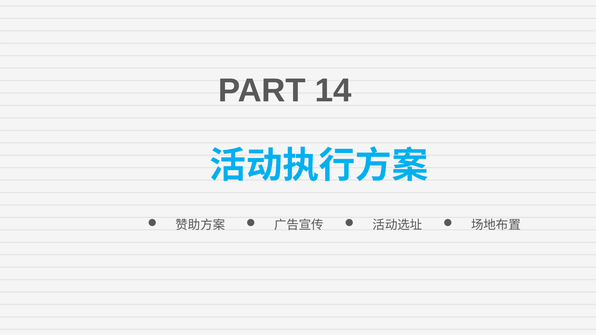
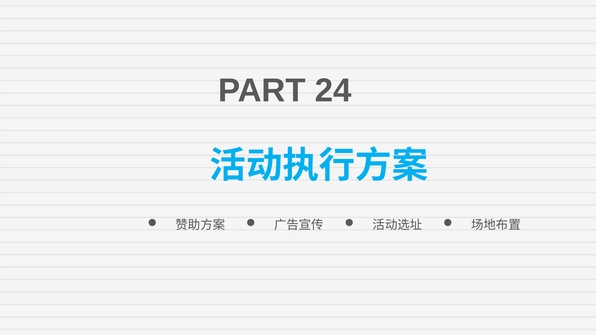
14: 14 -> 24 (333, 91)
